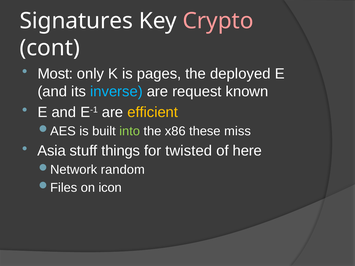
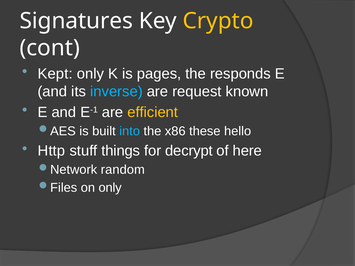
Crypto colour: pink -> yellow (218, 21)
Most: Most -> Kept (55, 74)
deployed: deployed -> responds (240, 74)
into colour: light green -> light blue (130, 131)
miss: miss -> hello (238, 131)
Asia: Asia -> Http (51, 151)
twisted: twisted -> decrypt (189, 151)
on icon: icon -> only (110, 188)
